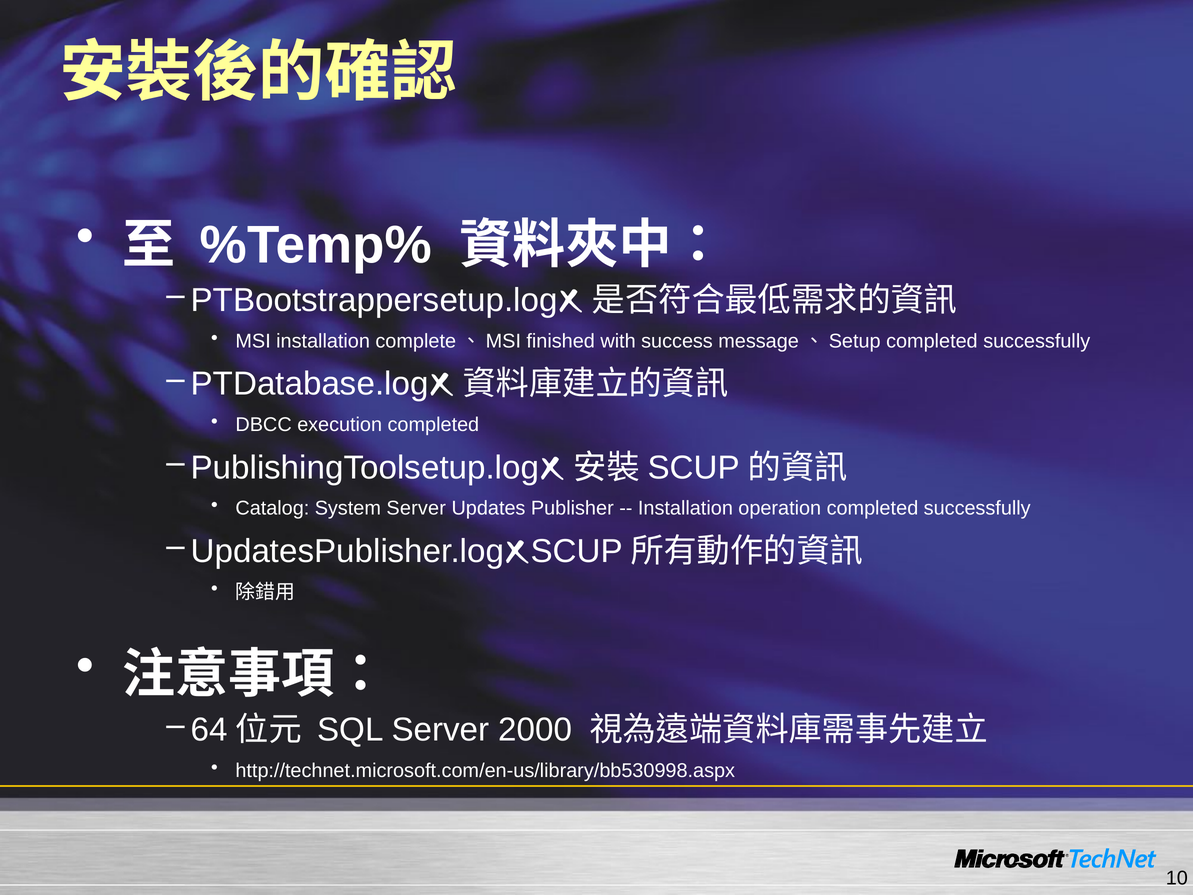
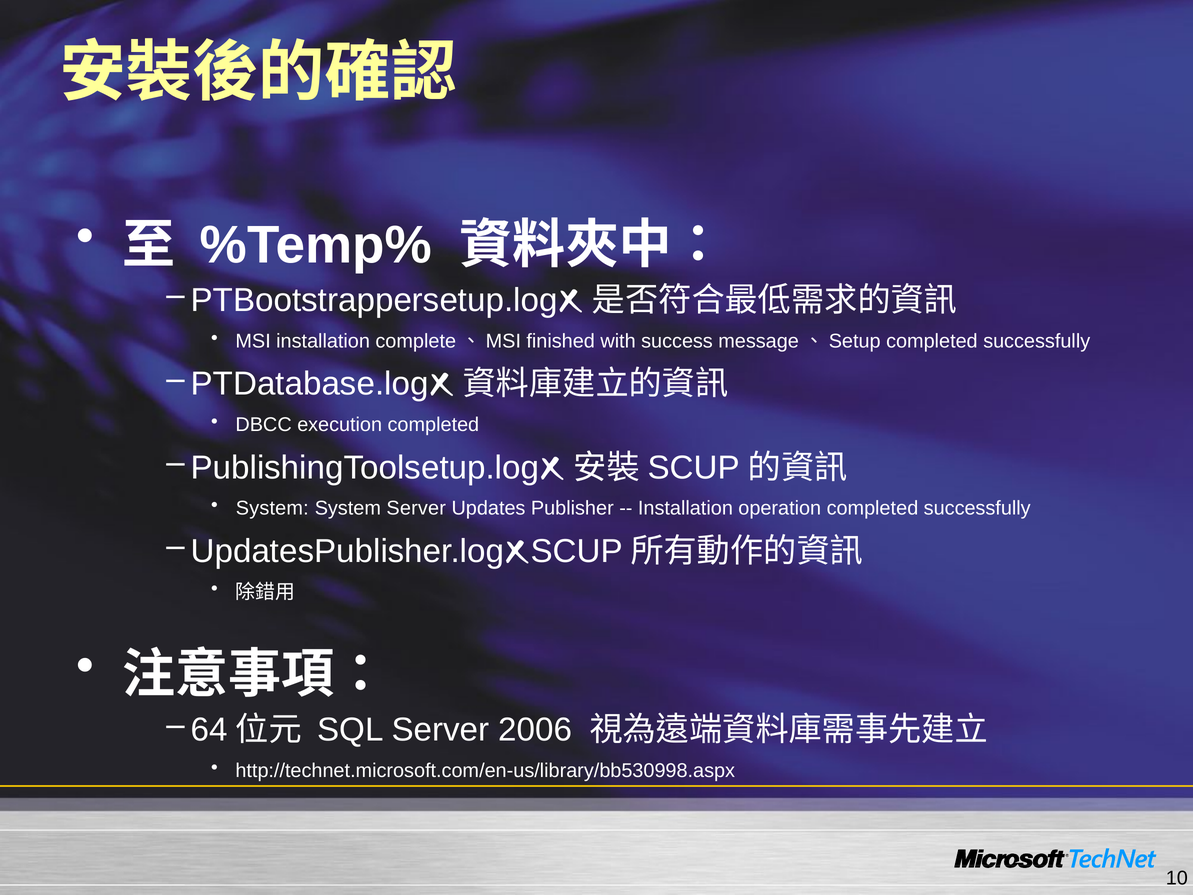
Catalog: Catalog -> System (272, 508)
2000: 2000 -> 2006 (535, 730)
